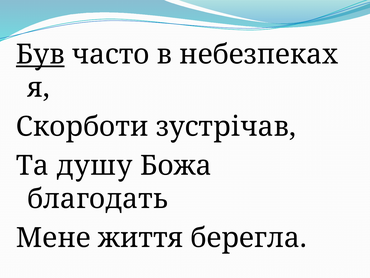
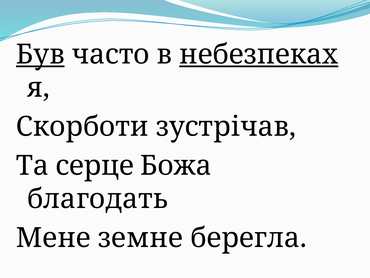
небезпеках underline: none -> present (259, 54)
душу: душу -> серце (95, 165)
життя: життя -> земне (140, 237)
